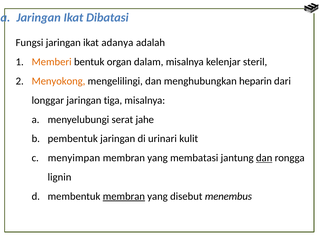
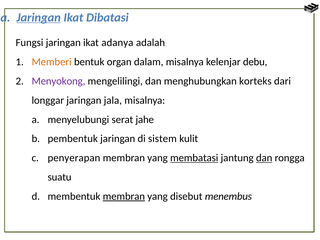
Jaringan underline: none -> present (39, 17)
steril: steril -> debu (255, 62)
Menyokong colour: orange -> purple (58, 81)
heparin: heparin -> korteks (255, 81)
tiga: tiga -> jala (113, 100)
urinari: urinari -> sistem (162, 139)
menyimpan: menyimpan -> penyerapan (74, 158)
membatasi underline: none -> present (194, 158)
lignin: lignin -> suatu (60, 177)
